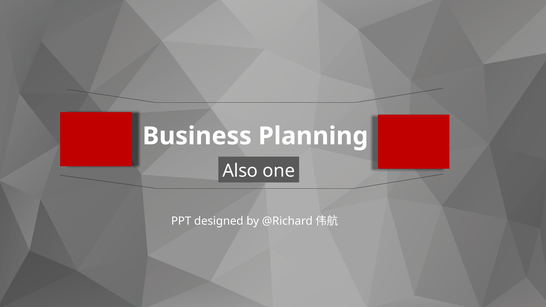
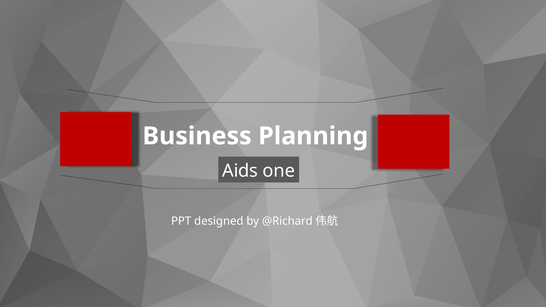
Also: Also -> Aids (240, 171)
